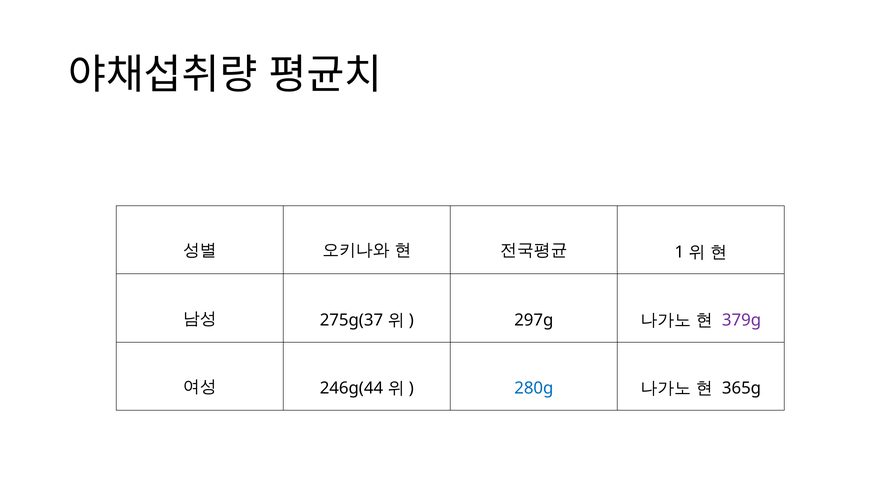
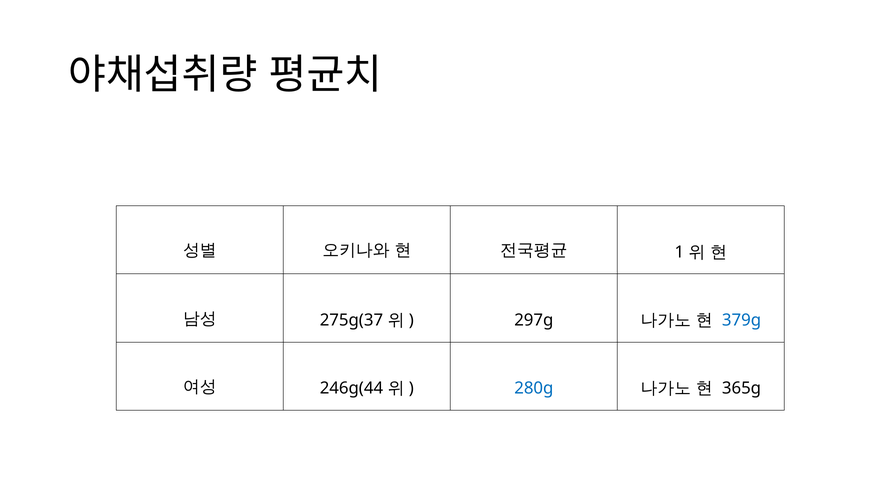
379g colour: purple -> blue (742, 320)
